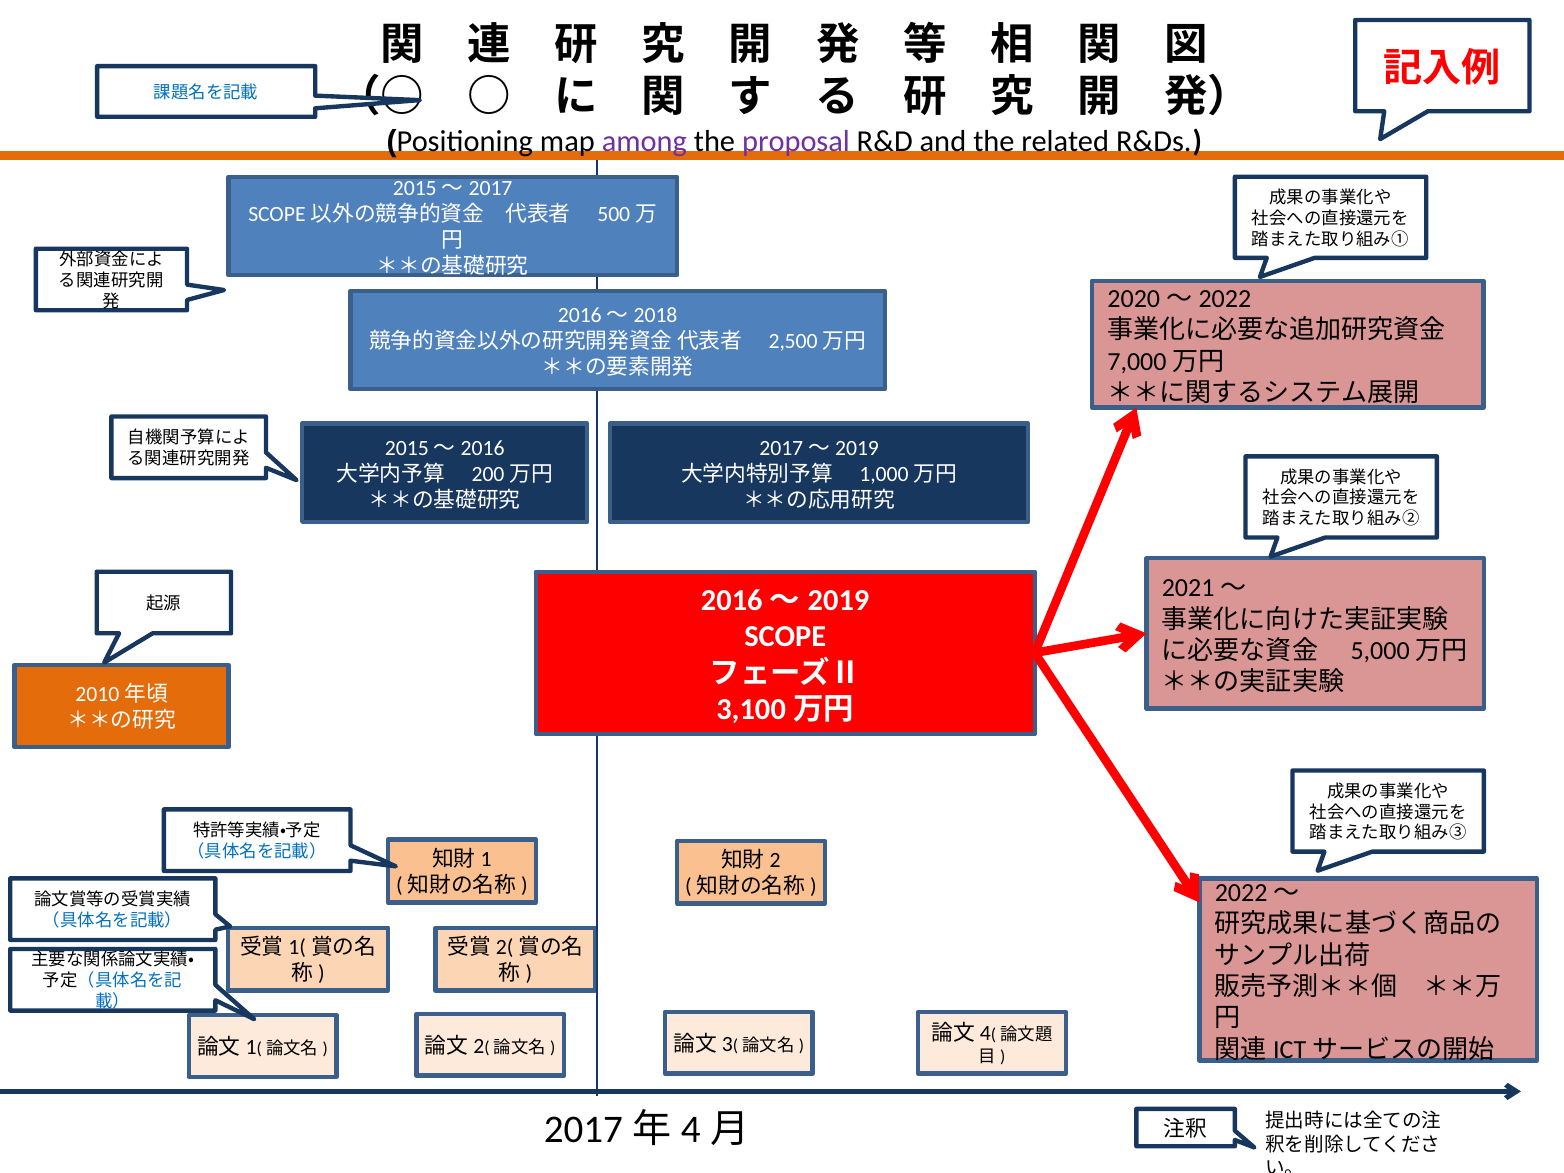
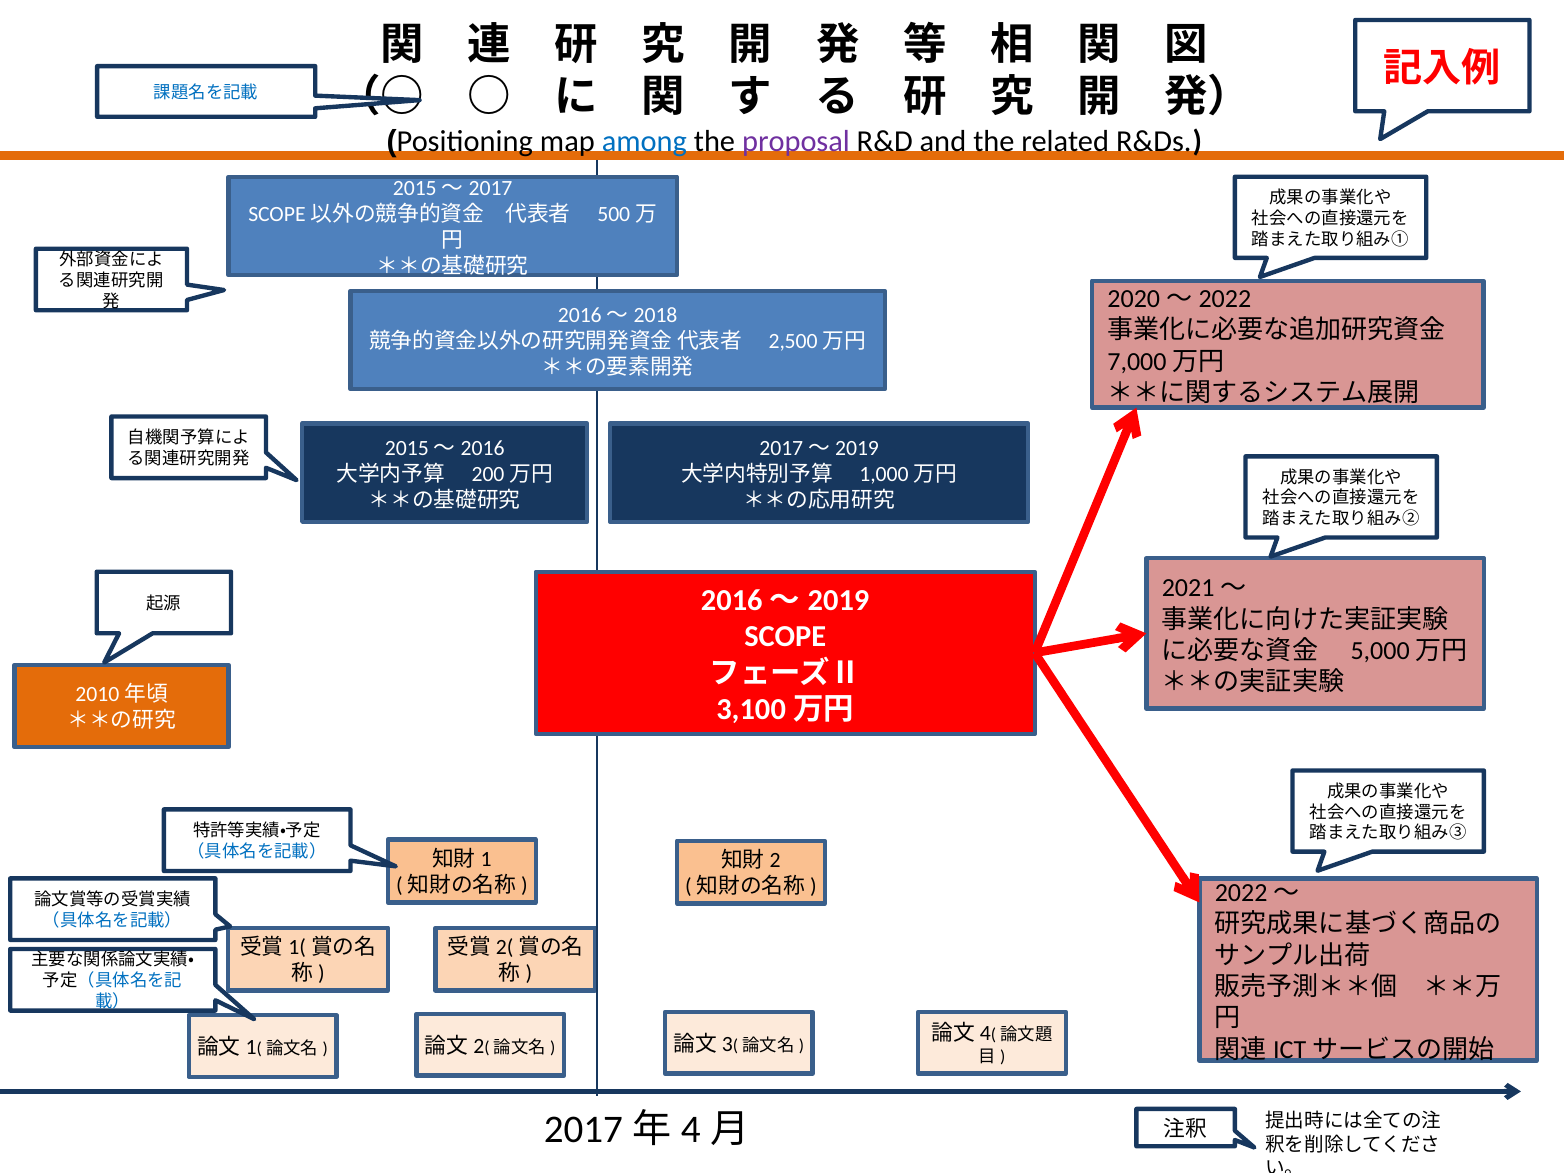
among colour: purple -> blue (644, 141)
